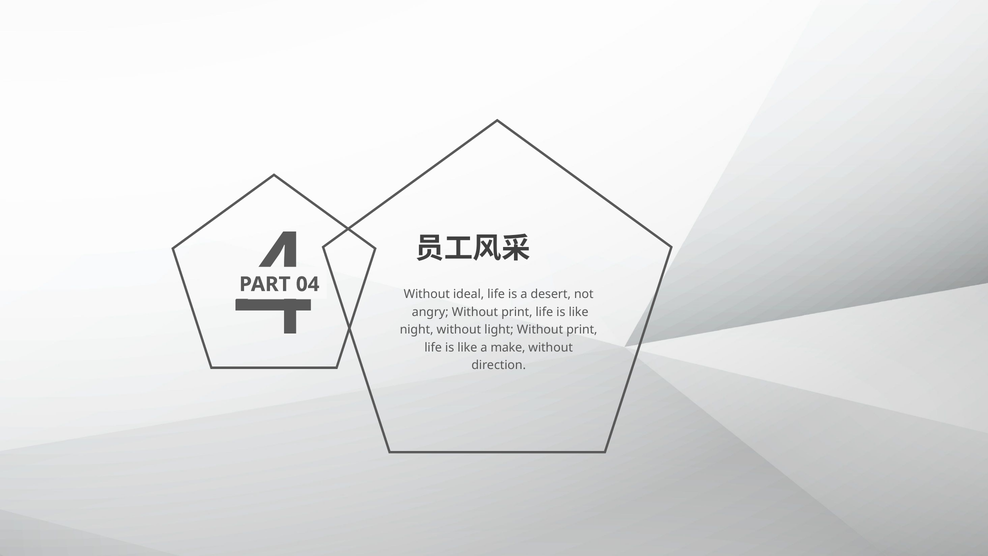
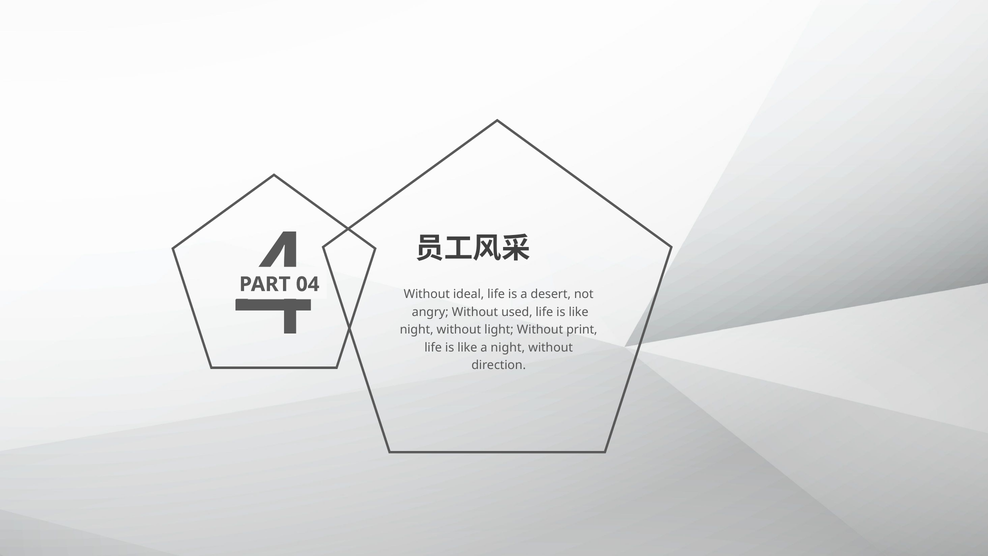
angry Without print: print -> used (517, 312)
a make: make -> night (508, 347)
